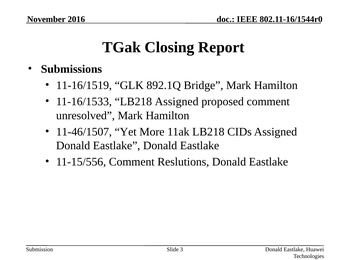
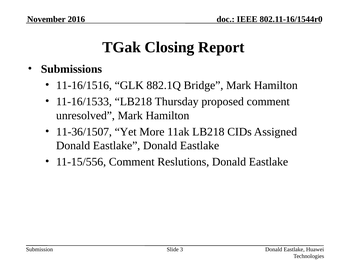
11-16/1519: 11-16/1519 -> 11-16/1516 (84, 85)
892.1Q: 892.1Q -> 882.1Q (164, 85)
LB218 Assigned: Assigned -> Thursday (177, 102)
11-46/1507: 11-46/1507 -> 11-36/1507 (84, 132)
